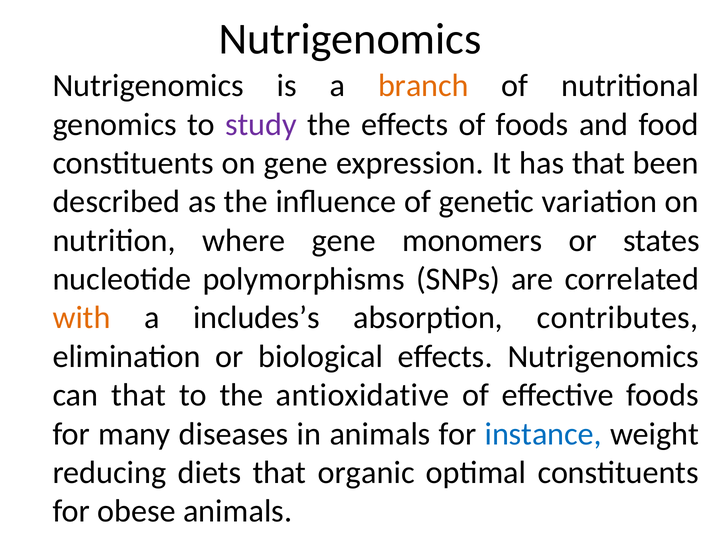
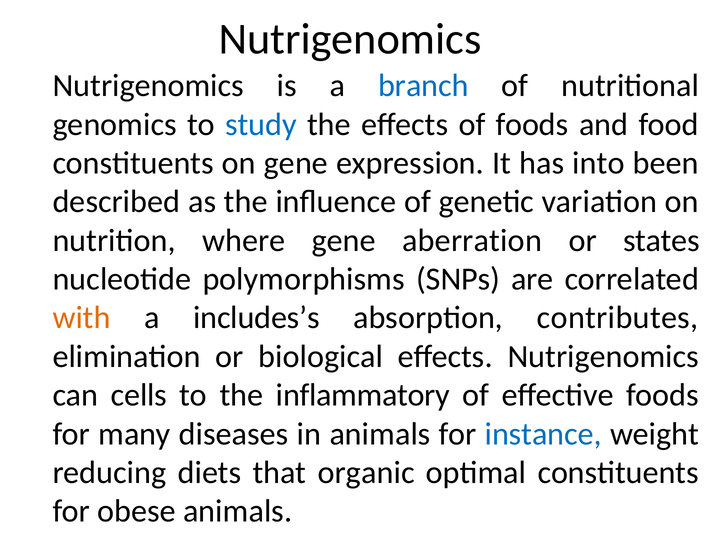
branch colour: orange -> blue (423, 86)
study colour: purple -> blue (261, 124)
has that: that -> into (599, 163)
monomers: monomers -> aberration (472, 240)
can that: that -> cells (139, 395)
antioxidative: antioxidative -> inflammatory (363, 395)
